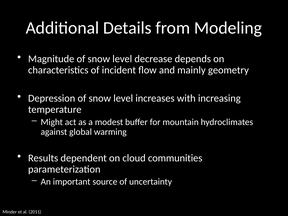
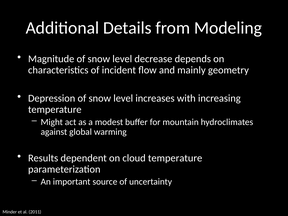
cloud communities: communities -> temperature (175, 158)
